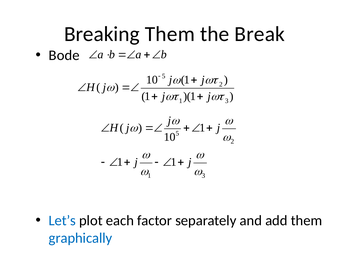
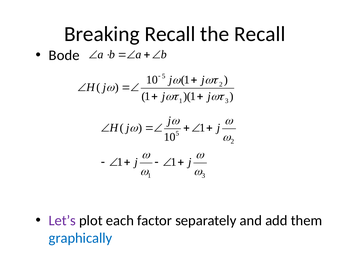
Breaking Them: Them -> Recall (170, 34)
the Break: Break -> Recall (260, 34)
Let’s colour: blue -> purple (62, 220)
